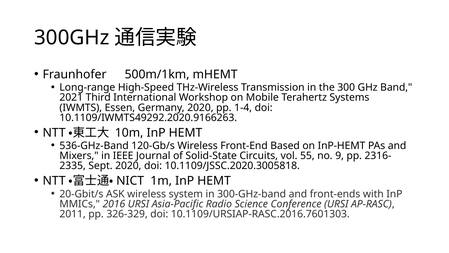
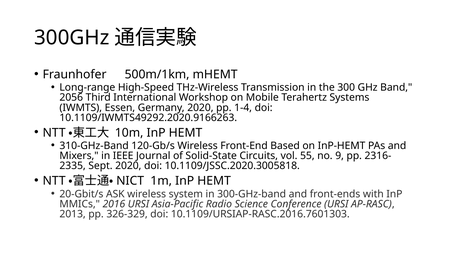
2021: 2021 -> 2056 (71, 97)
536-GHz-Band: 536-GHz-Band -> 310-GHz-Band (94, 146)
2011: 2011 -> 2013 (73, 214)
